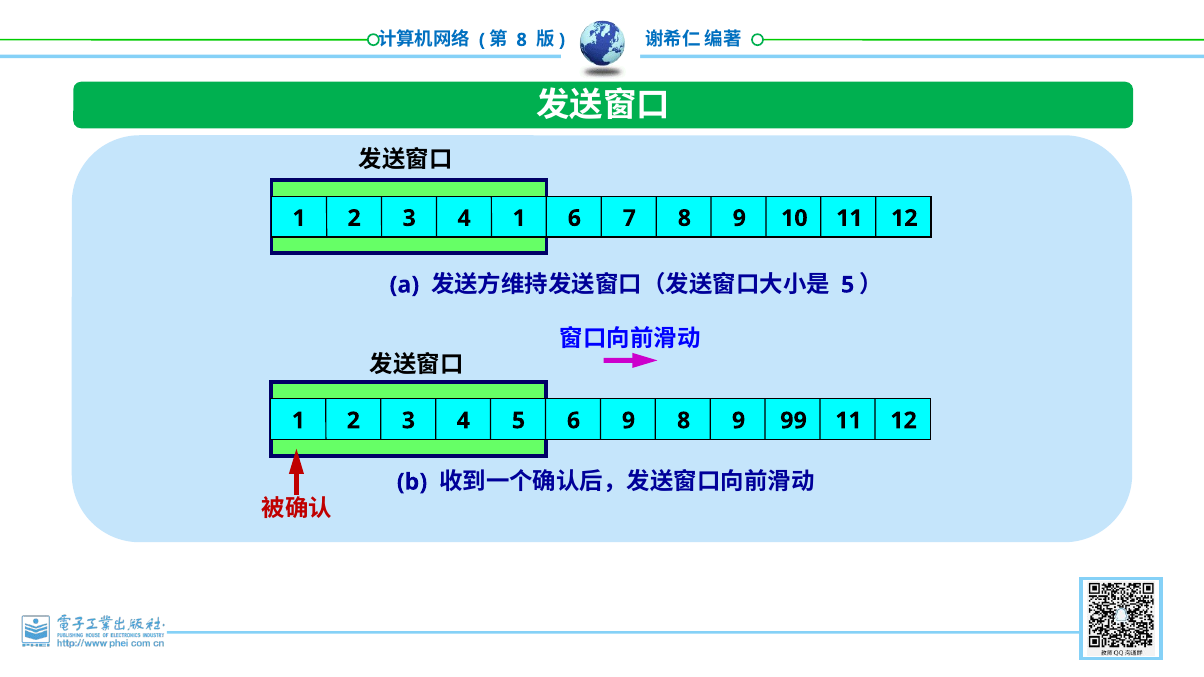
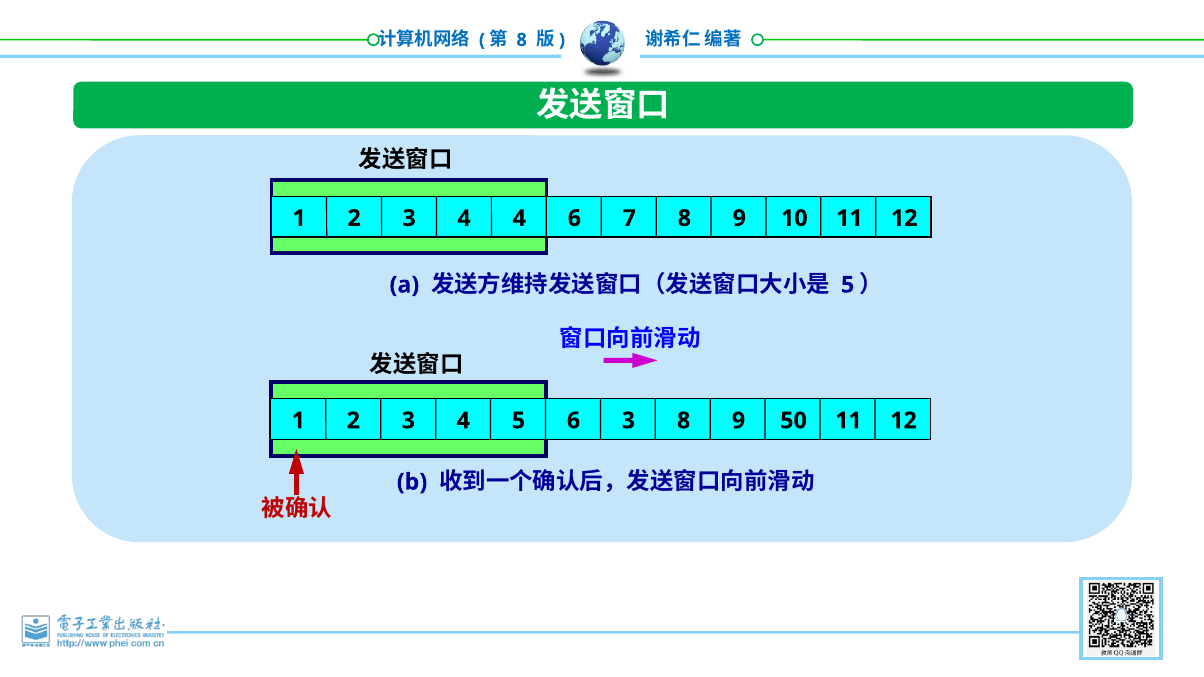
4 1: 1 -> 4 (519, 218)
6 9: 9 -> 3 (628, 421)
99: 99 -> 50 (794, 421)
